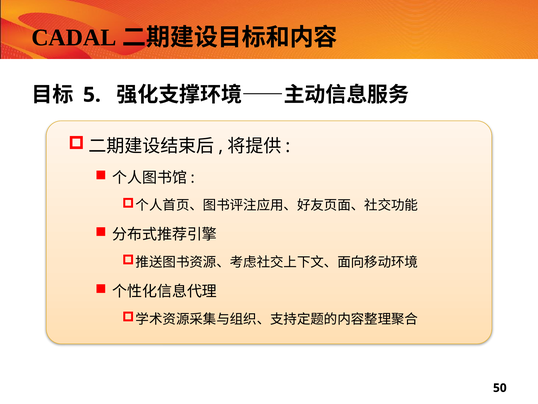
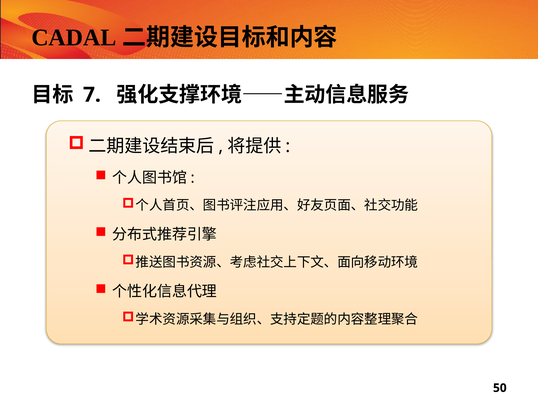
5: 5 -> 7 (92, 95)
